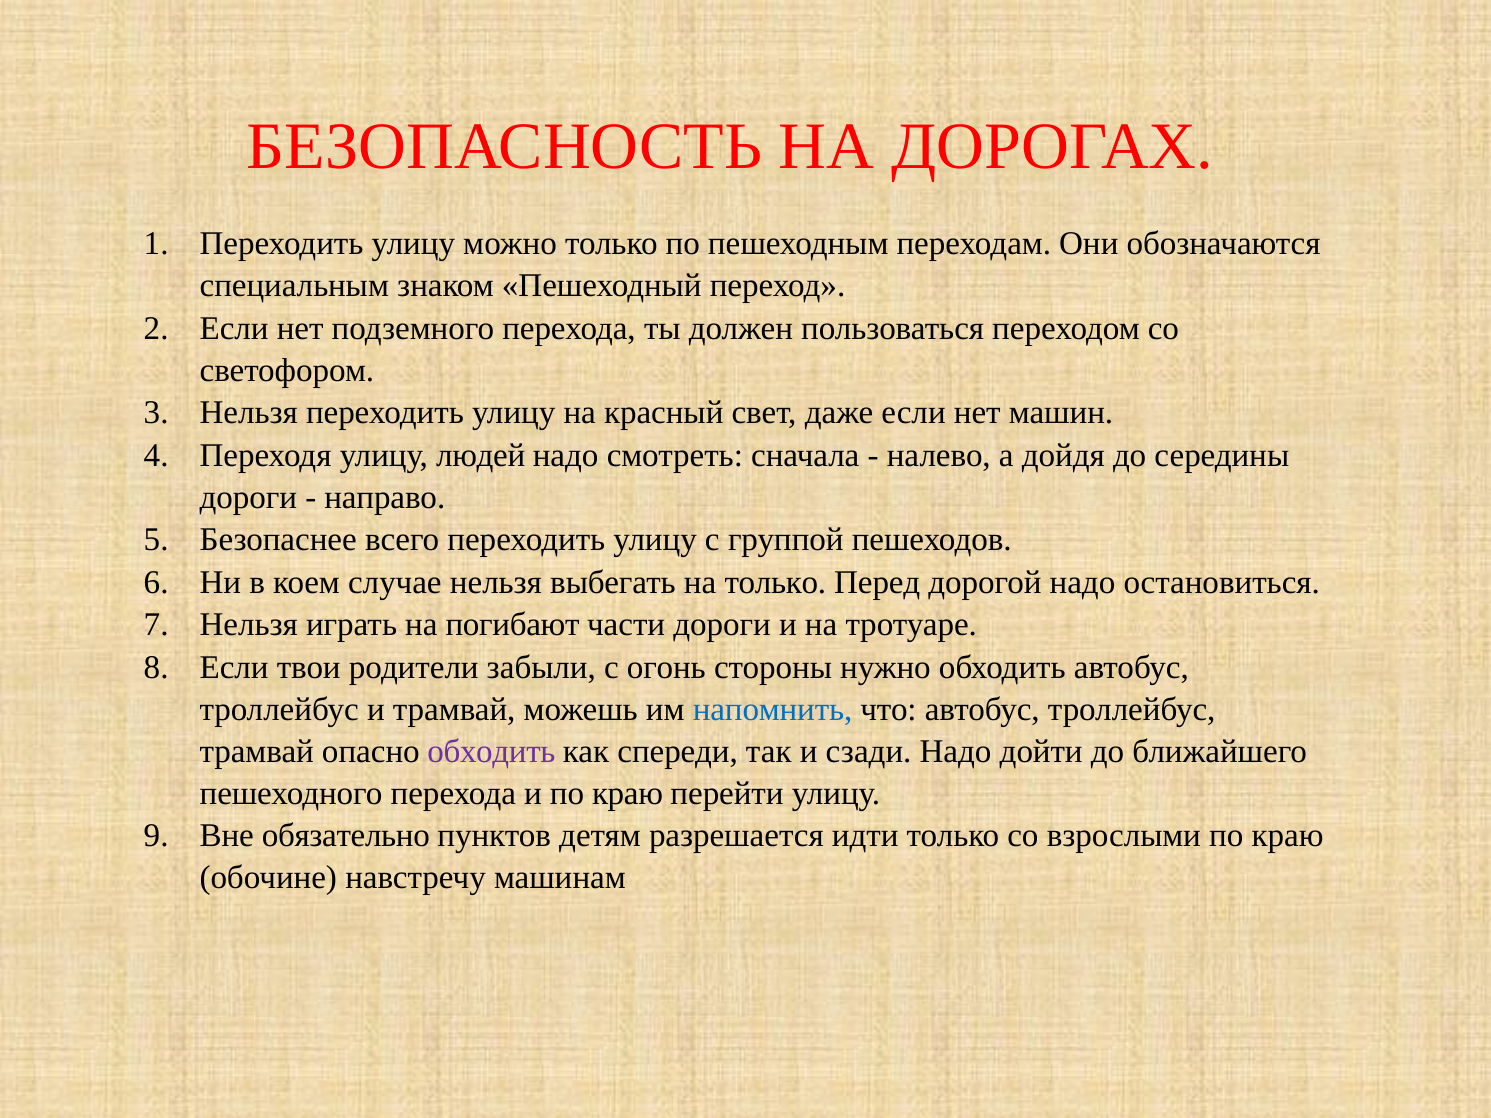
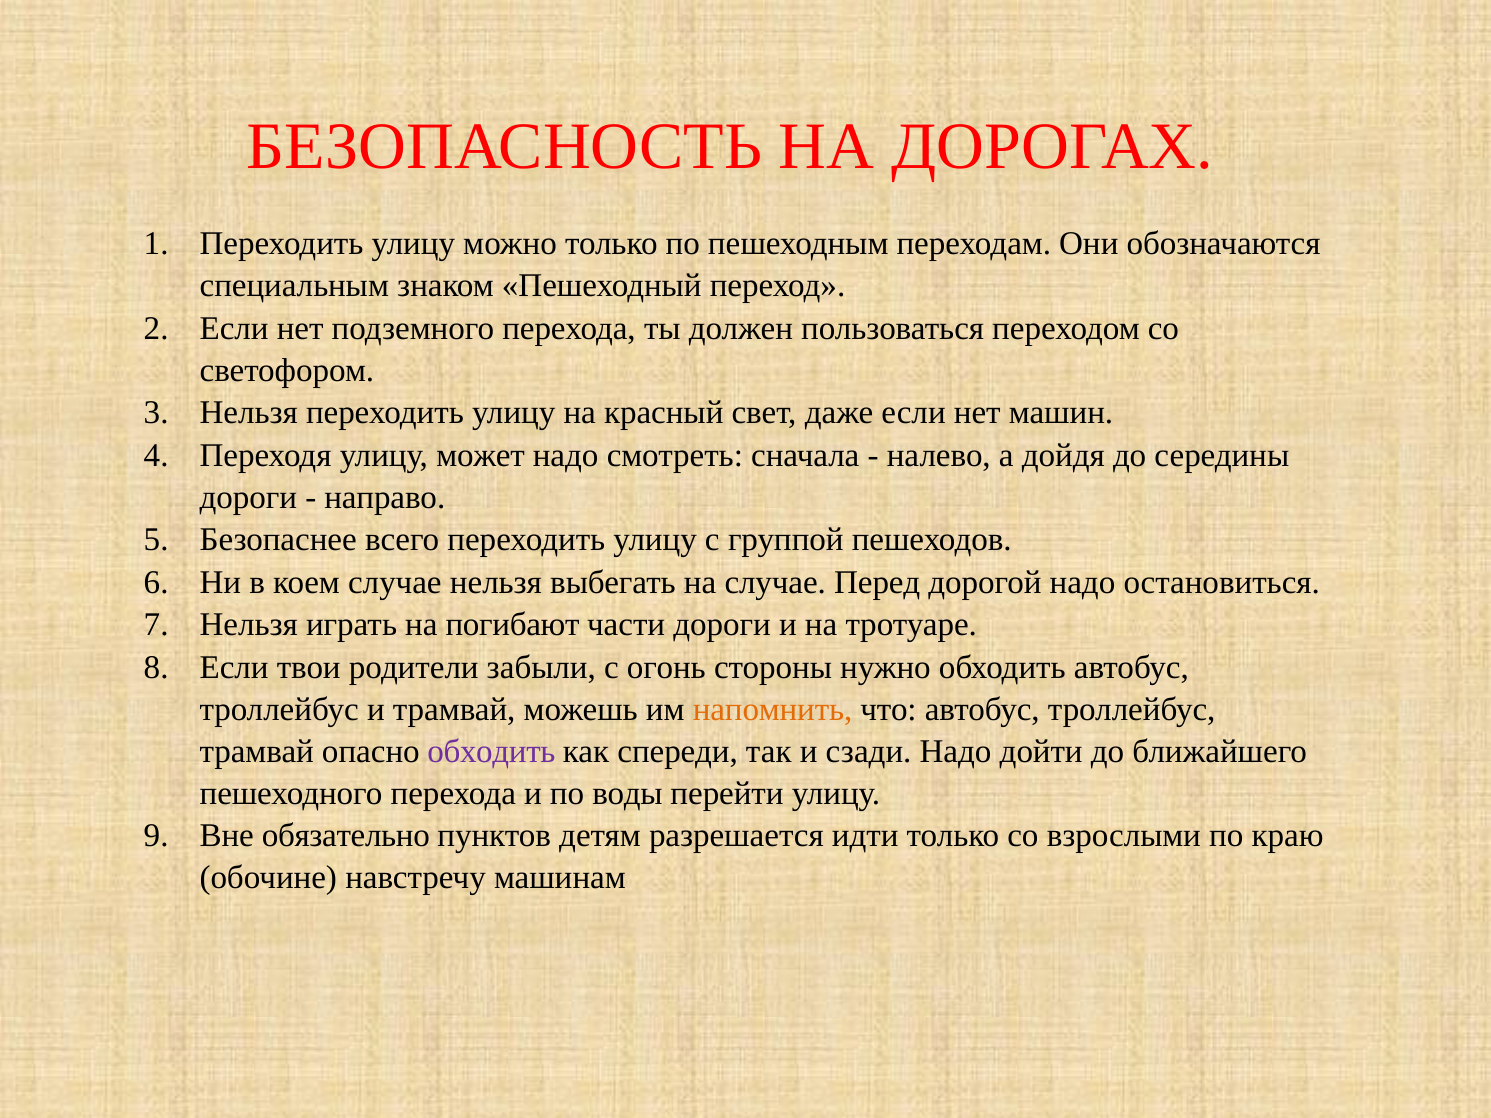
людей: людей -> может (481, 455)
на только: только -> случае (775, 582)
напомнить colour: blue -> orange (773, 709)
и по краю: краю -> воды (628, 794)
